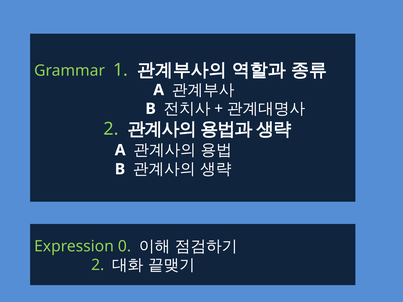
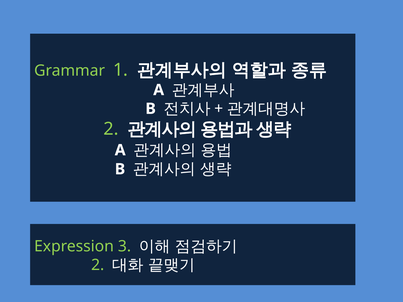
0: 0 -> 3 (124, 246)
